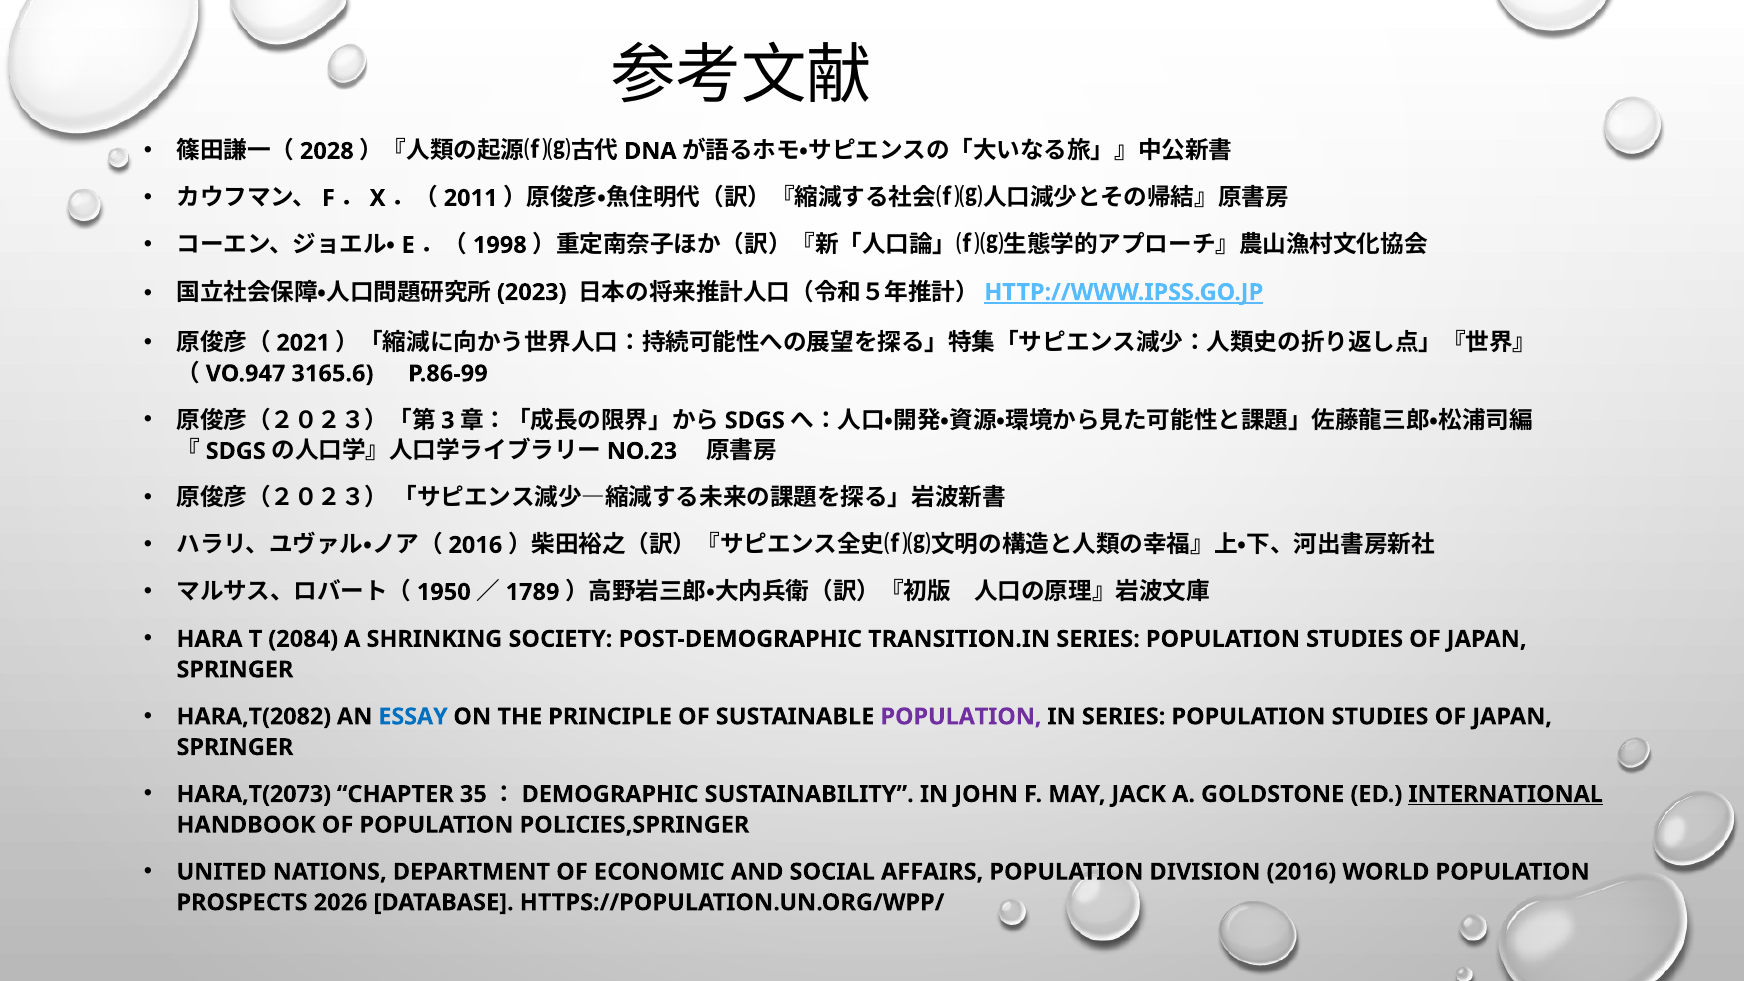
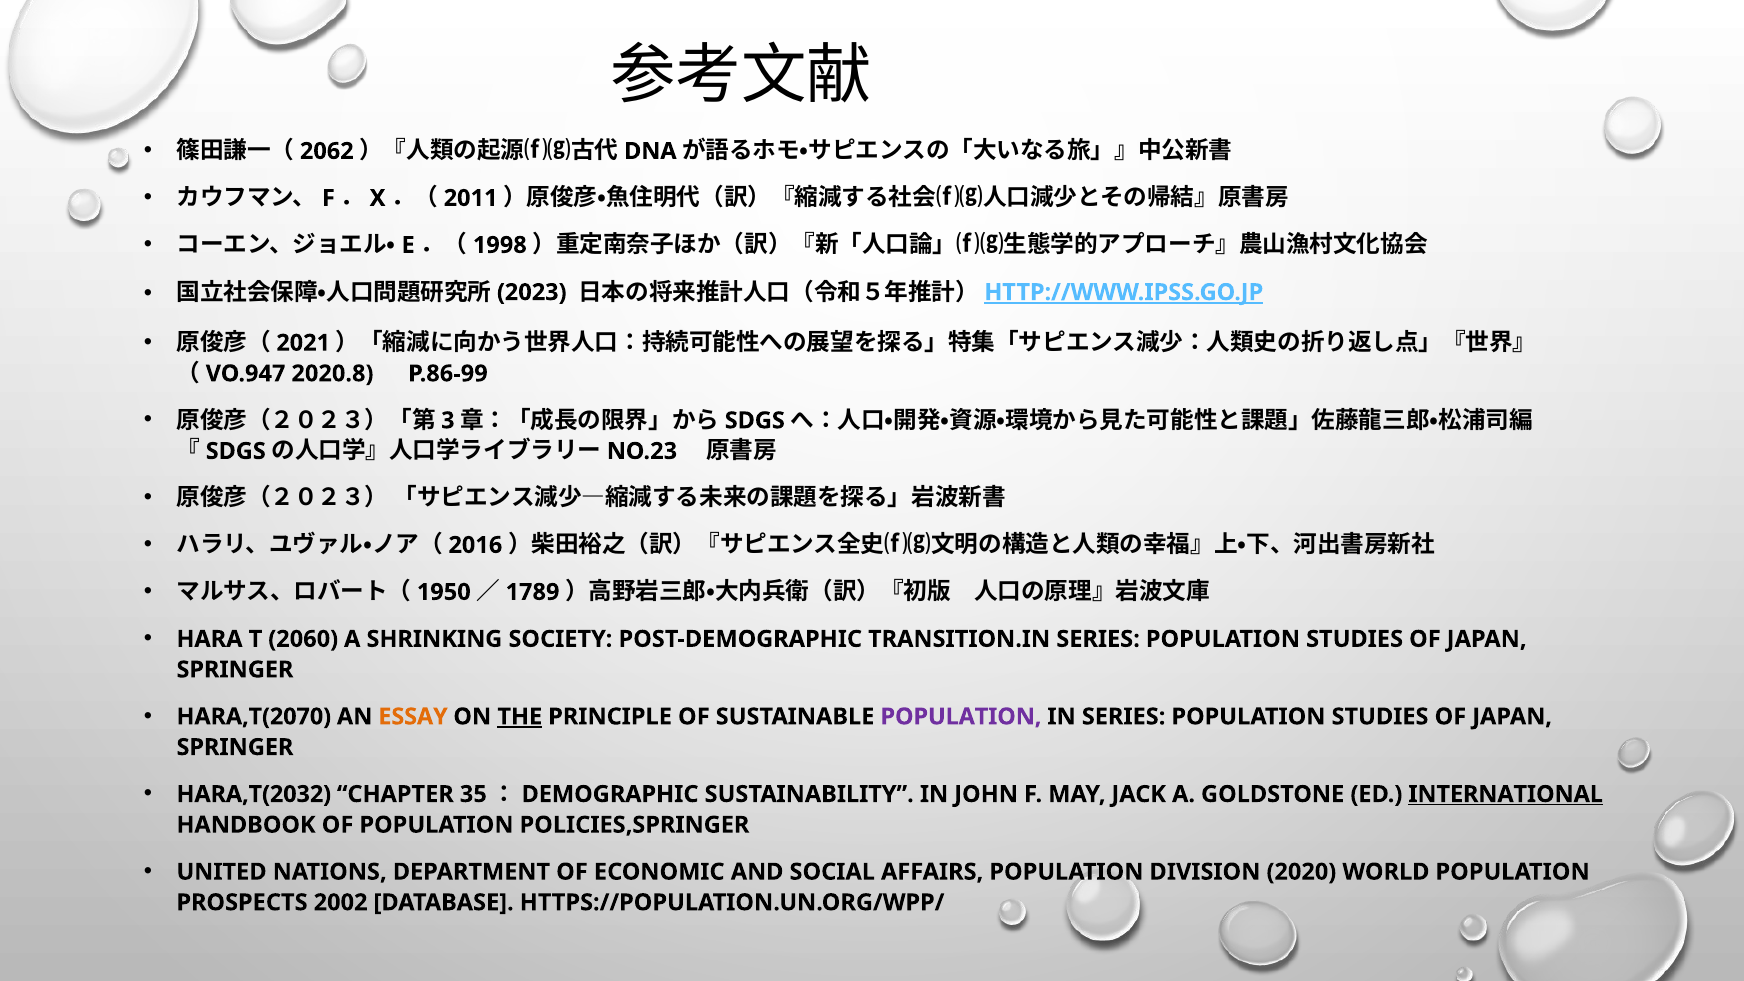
2028: 2028 -> 2062 (327, 151)
3165.6: 3165.6 -> 2020.8 (332, 374)
2084: 2084 -> 2060 (303, 639)
HARA,T(2082: HARA,T(2082 -> HARA,T(2070 (254, 717)
ESSAY colour: blue -> orange (413, 717)
THE underline: none -> present (520, 717)
HARA,T(2073: HARA,T(2073 -> HARA,T(2032 (254, 794)
DIVISION 2016: 2016 -> 2020 (1301, 872)
2026: 2026 -> 2002 (341, 902)
